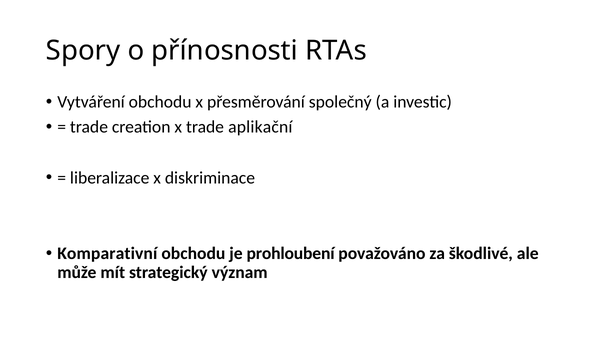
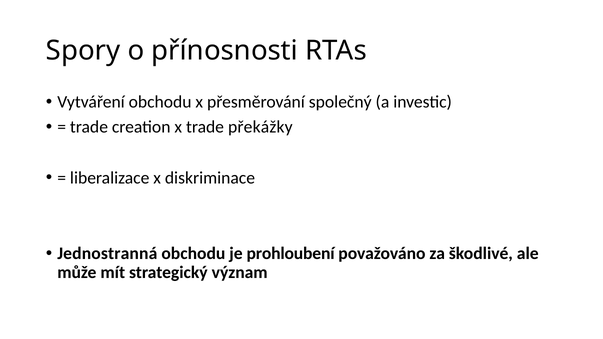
aplikační: aplikační -> překážky (260, 127)
Komparativní: Komparativní -> Jednostranná (107, 254)
